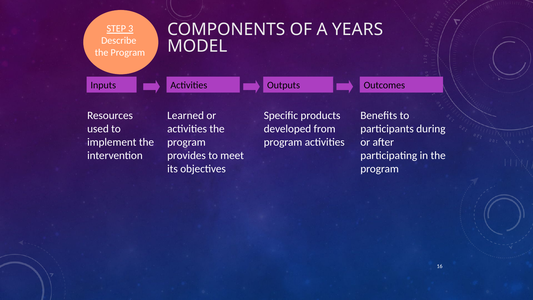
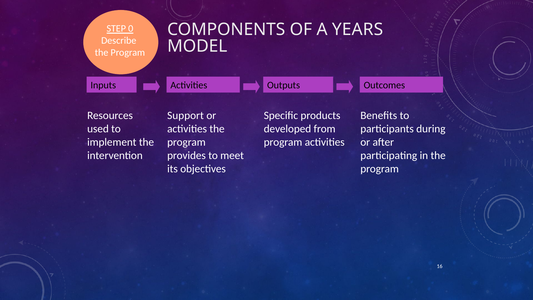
3: 3 -> 0 (131, 29)
Learned: Learned -> Support (186, 115)
